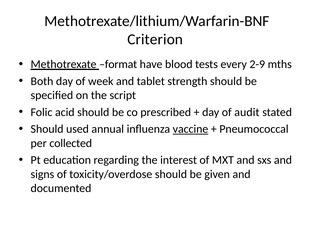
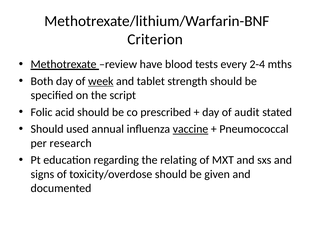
format: format -> review (118, 64)
2-9: 2-9 -> 2-4 (257, 64)
week underline: none -> present (101, 81)
collected: collected -> research (71, 144)
interest: interest -> relating (179, 160)
